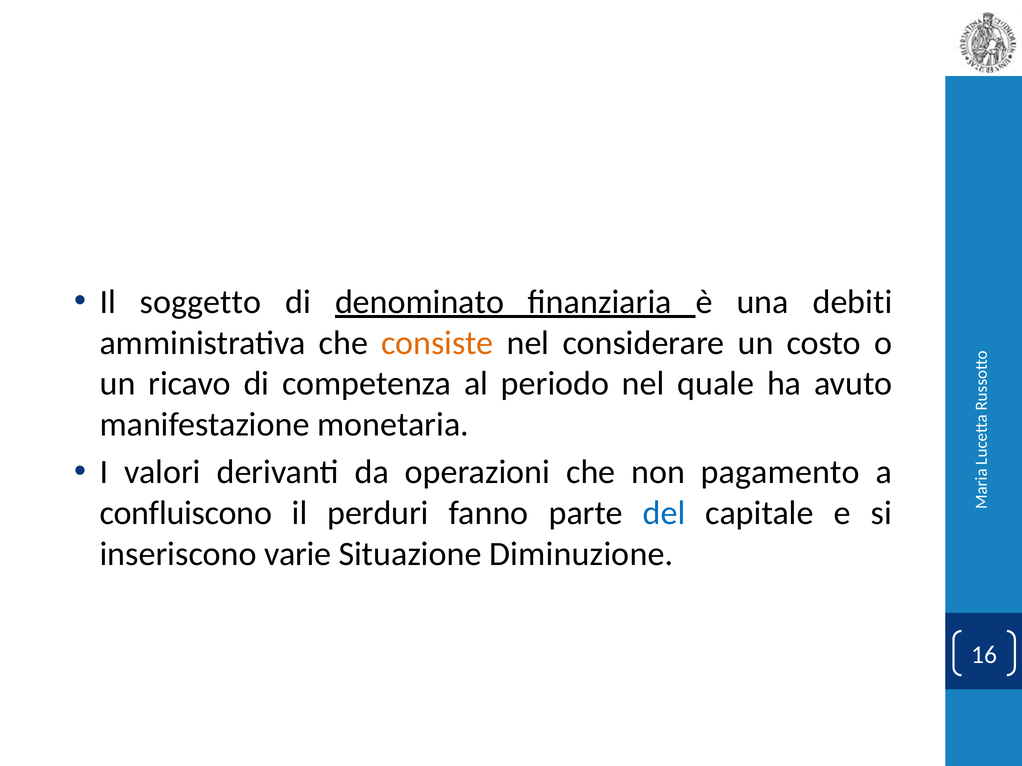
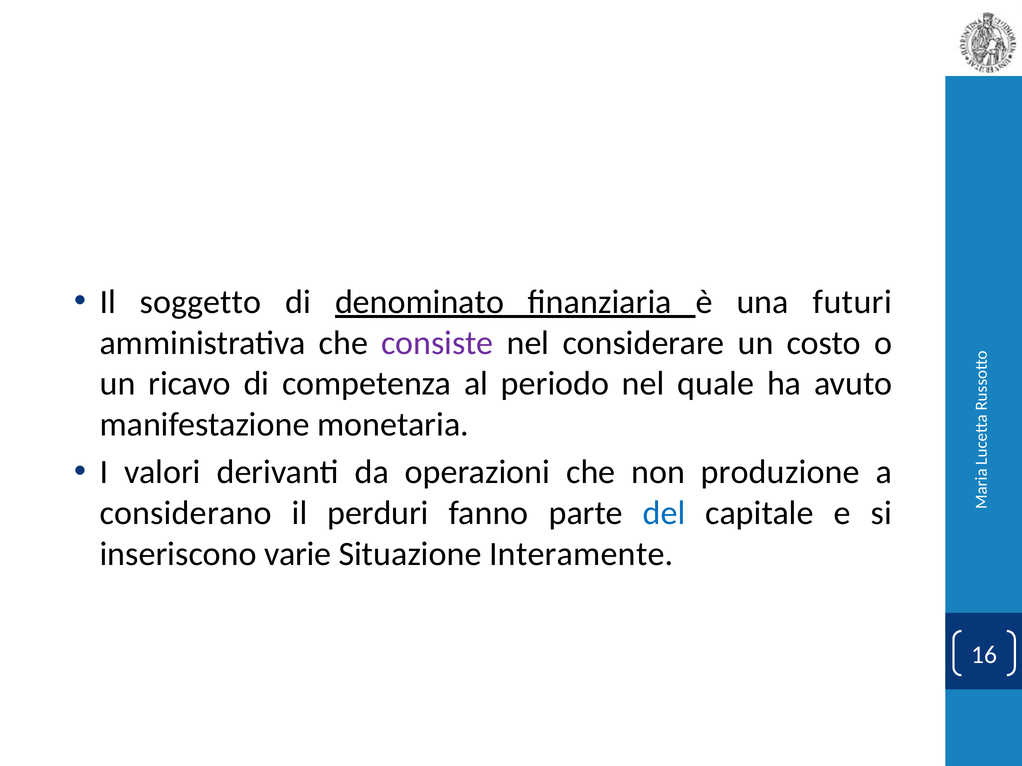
debiti: debiti -> futuri (852, 302)
consiste colour: orange -> purple (437, 343)
pagamento: pagamento -> produzione (780, 472)
confluiscono: confluiscono -> considerano (186, 513)
Diminuzione: Diminuzione -> Interamente (581, 554)
